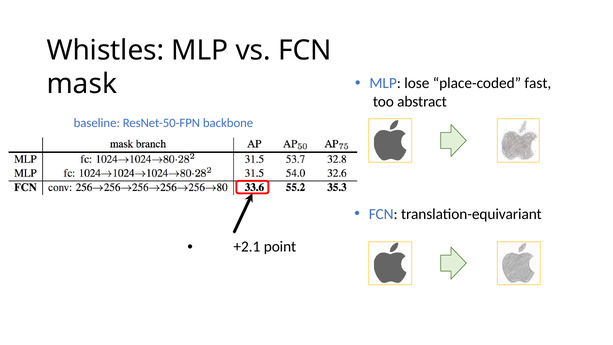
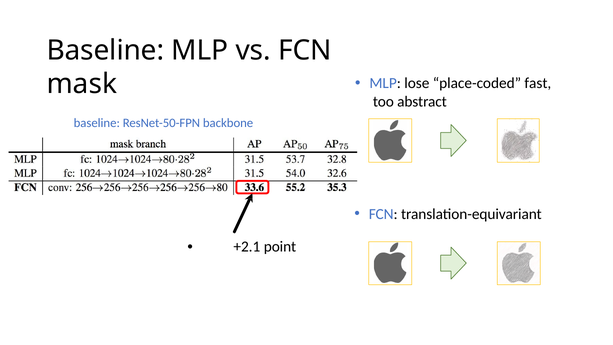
Whistles: Whistles -> Baseline (105, 50)
